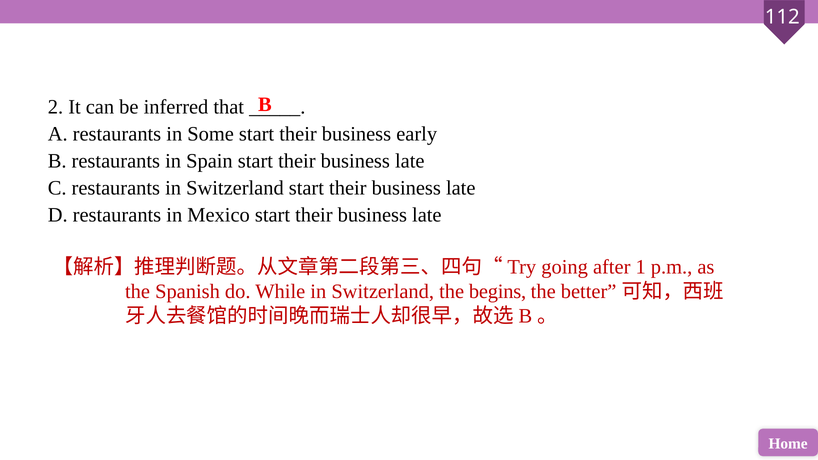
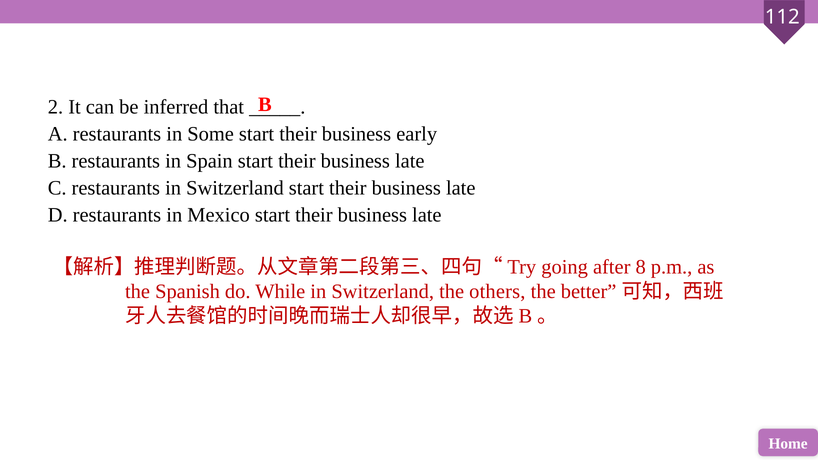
1: 1 -> 8 (641, 267)
begins: begins -> others (497, 292)
